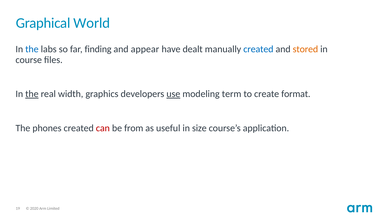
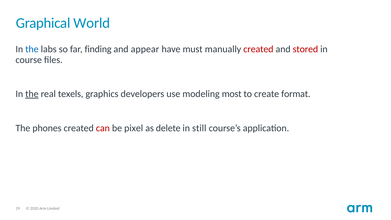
dealt: dealt -> must (193, 49)
created colour: blue -> red (258, 49)
stored colour: orange -> red (305, 49)
width: width -> texels (71, 94)
use underline: present -> none (173, 94)
term: term -> most (232, 94)
from: from -> pixel (134, 128)
useful: useful -> delete (168, 128)
size: size -> still (199, 128)
